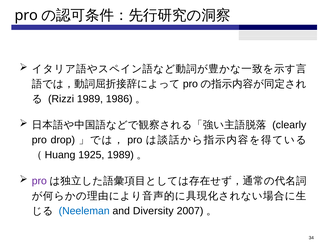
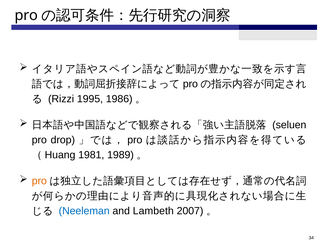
Rizzi 1989: 1989 -> 1995 (90, 99)
clearly: clearly -> seluen (289, 125)
1925: 1925 -> 1981 (91, 155)
pro colour: purple -> orange (39, 181)
Diversity: Diversity -> Lambeth (153, 211)
